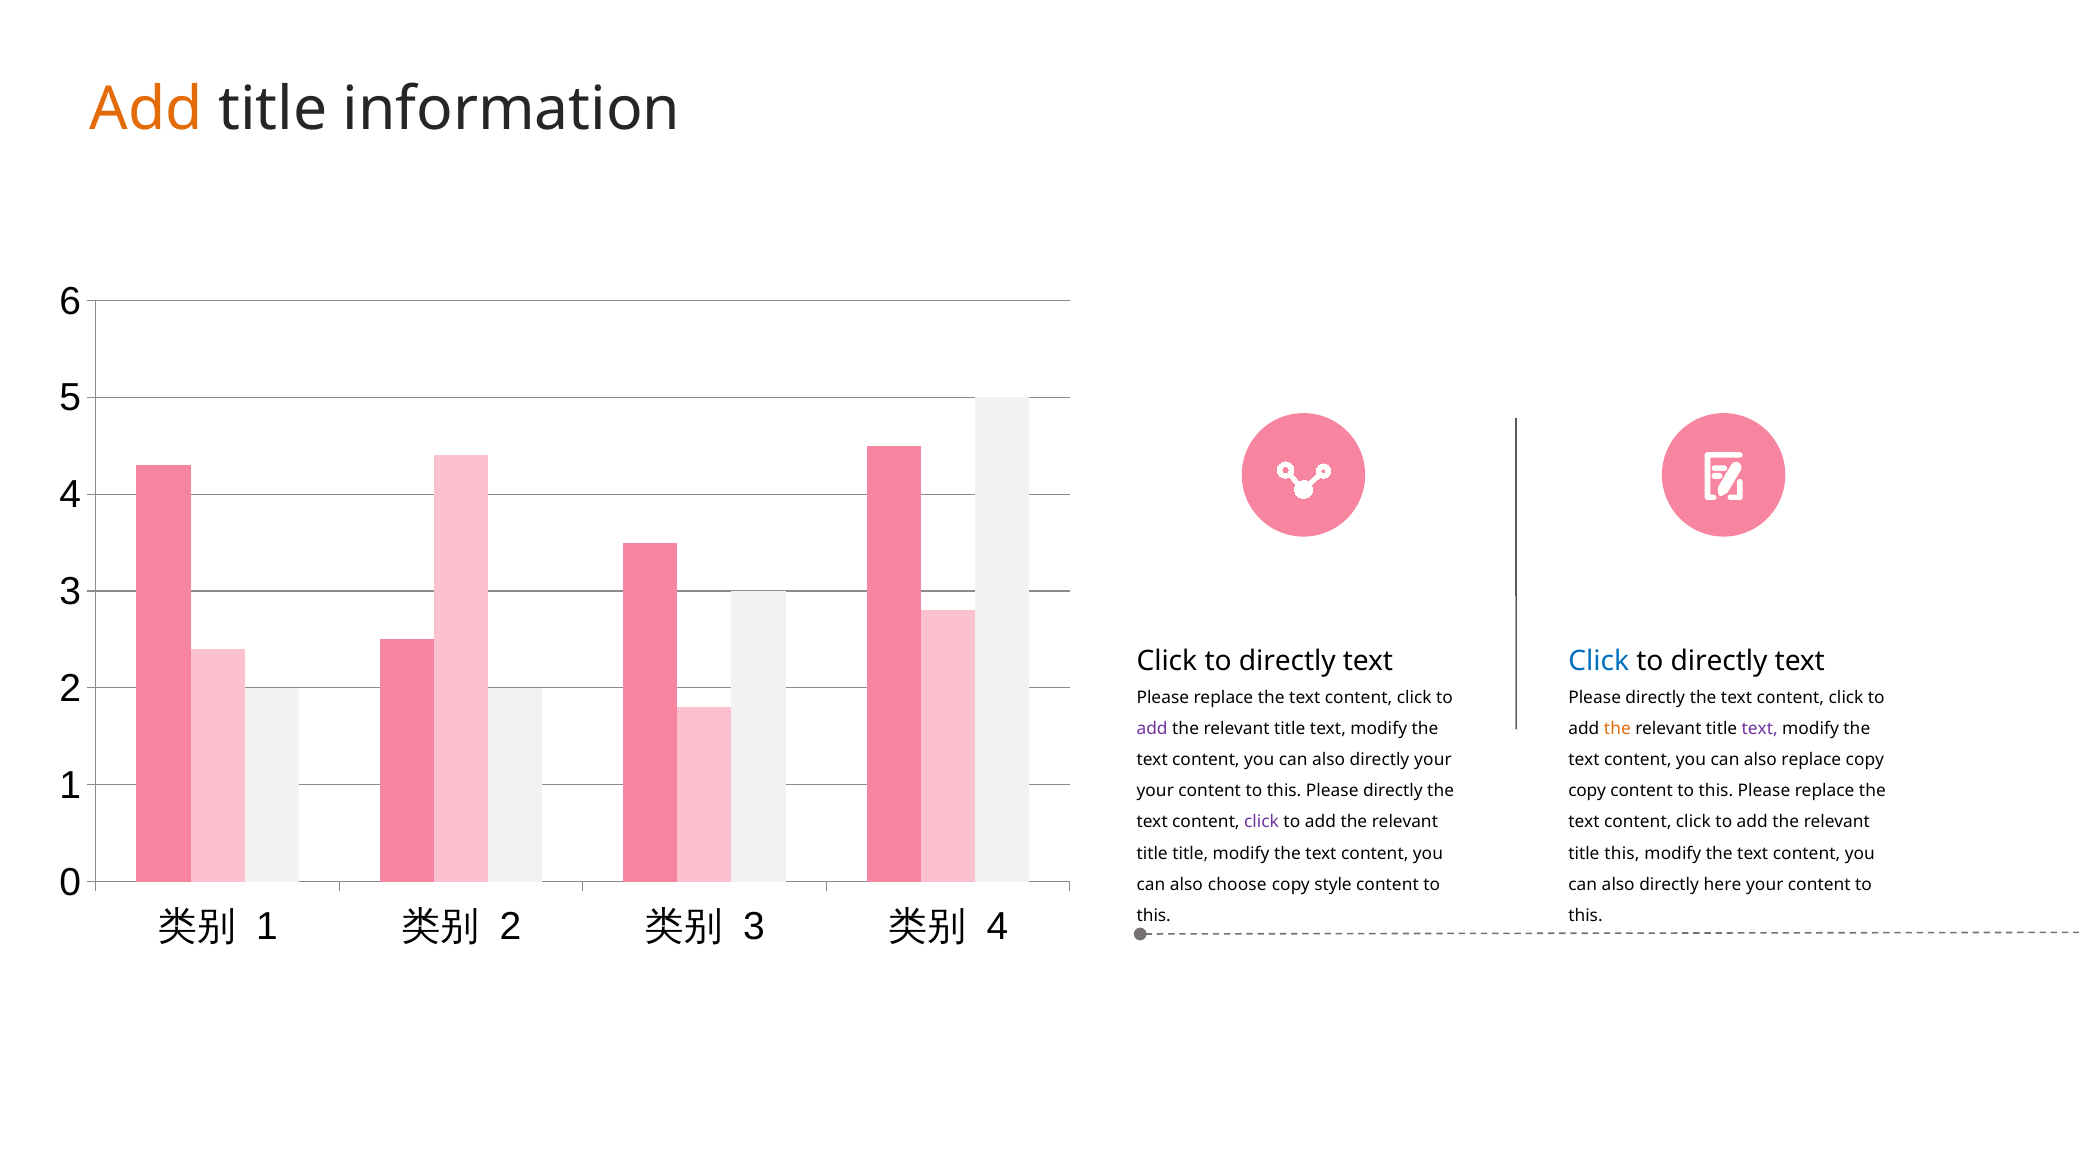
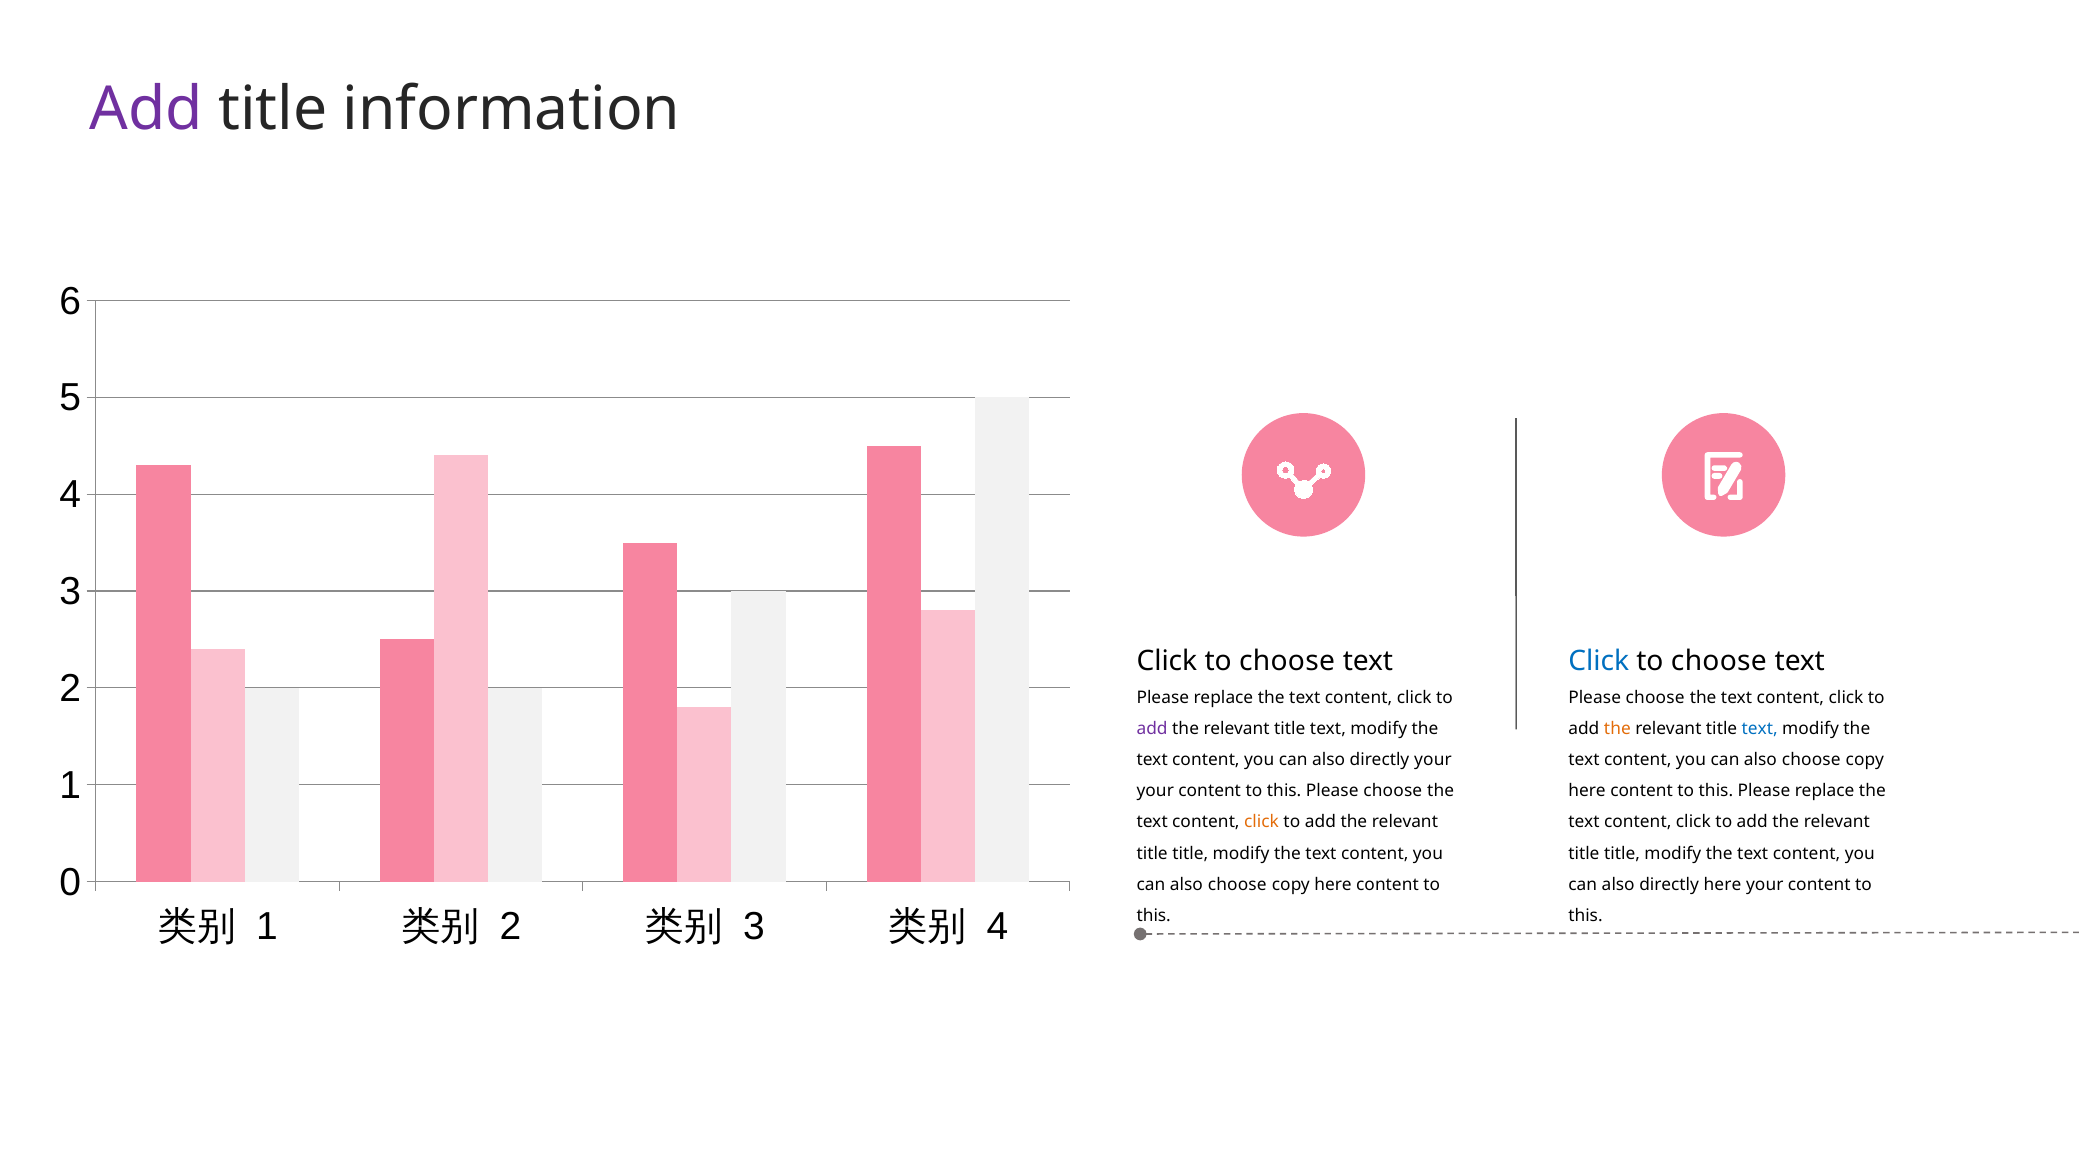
Add colour: orange -> purple (146, 109)
directly: directly -> choose (1287, 660)
directly: directly -> choose (1719, 660)
directly: directly -> choose (1655, 697)
text colour: purple -> blue (1760, 728)
replace: replace -> choose (1811, 760)
this Please directly: directly -> choose (1393, 791)
copy: copy -> here (1587, 791)
click colour: purple -> orange (1262, 822)
this: this -> title (1622, 853)
style: style -> here (1333, 884)
